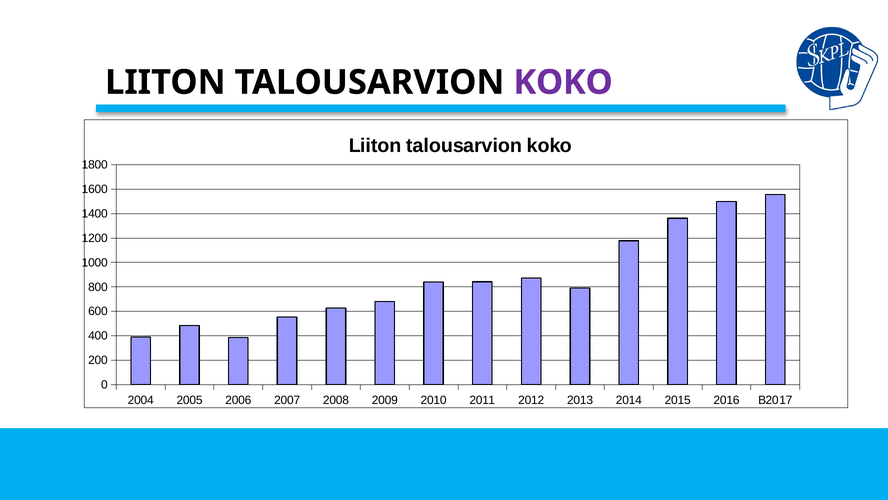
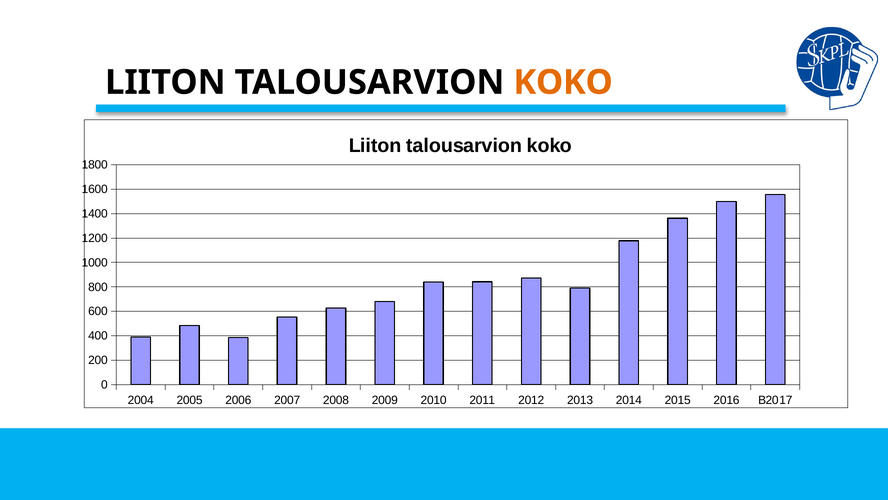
KOKO colour: purple -> orange (563, 82)
